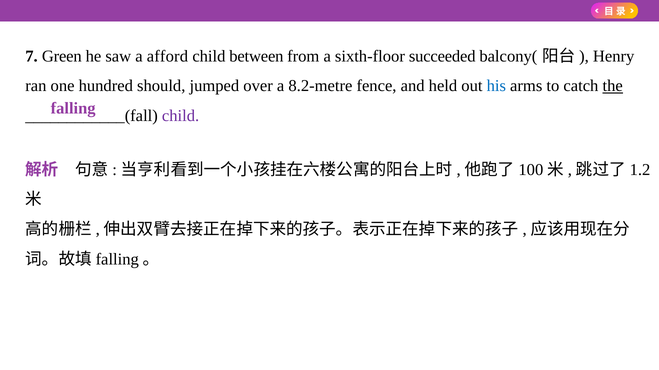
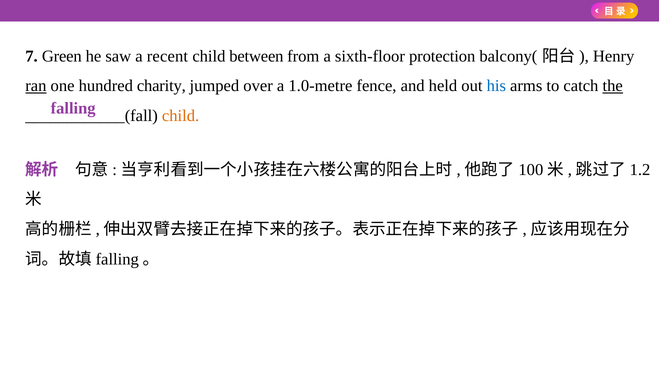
afford: afford -> recent (167, 56)
succeeded: succeeded -> protection (442, 56)
ran underline: none -> present (36, 86)
should: should -> charity (161, 86)
8.2-metre: 8.2-metre -> 1.0-metre (320, 86)
child colour: purple -> orange (181, 116)
